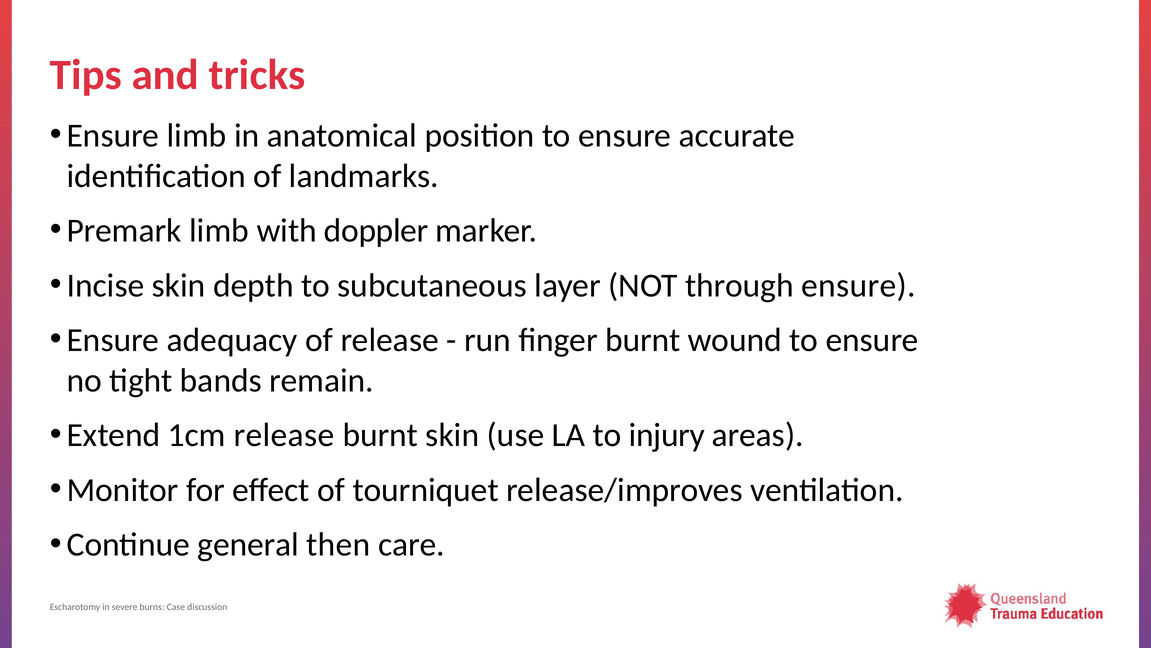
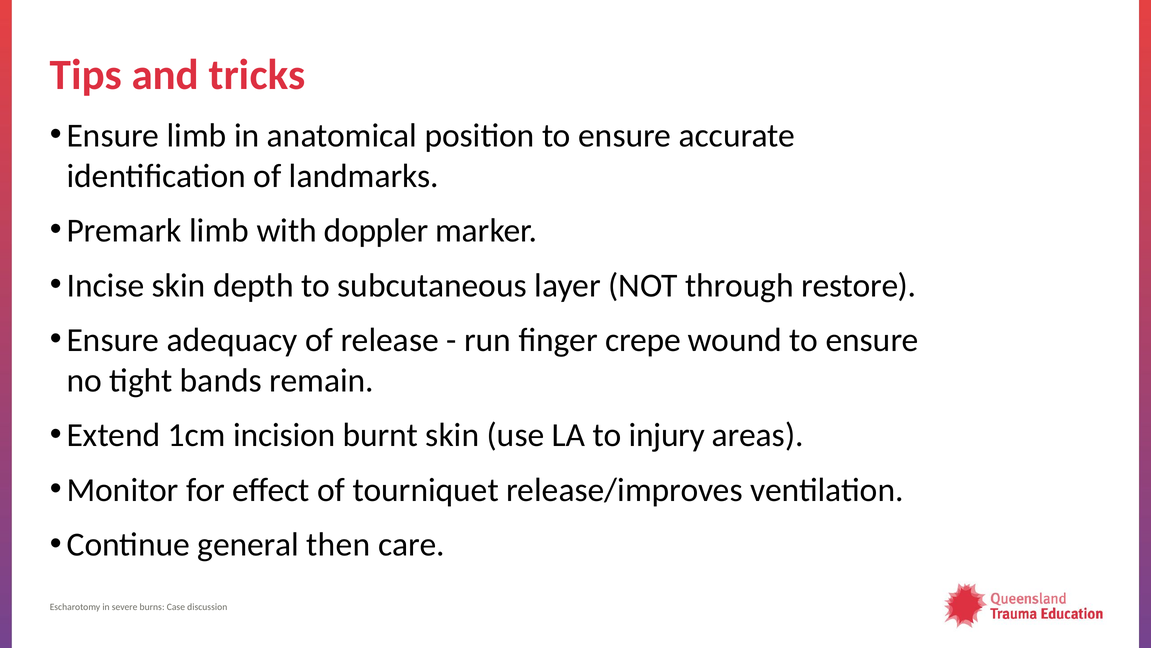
through ensure: ensure -> restore (859, 285)
finger burnt: burnt -> crepe (643, 340)
1cm release: release -> incision (284, 435)
